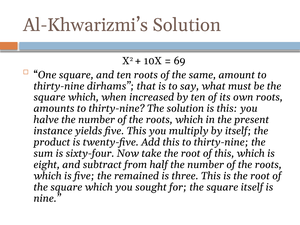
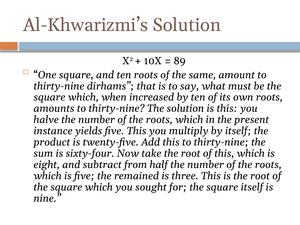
69: 69 -> 89 (180, 61)
